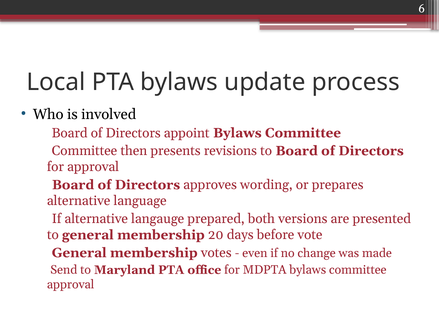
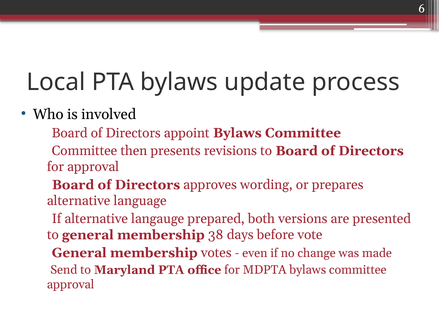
20: 20 -> 38 (216, 235)
